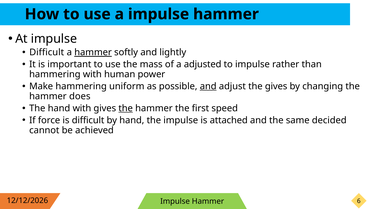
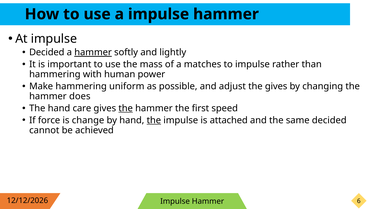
Difficult: Difficult -> Decided (47, 52)
adjusted: adjusted -> matches (203, 64)
and underline: present -> none (208, 86)
hand with: with -> care (82, 108)
is difficult: difficult -> change (88, 120)
the underline: none -> present (154, 120)
